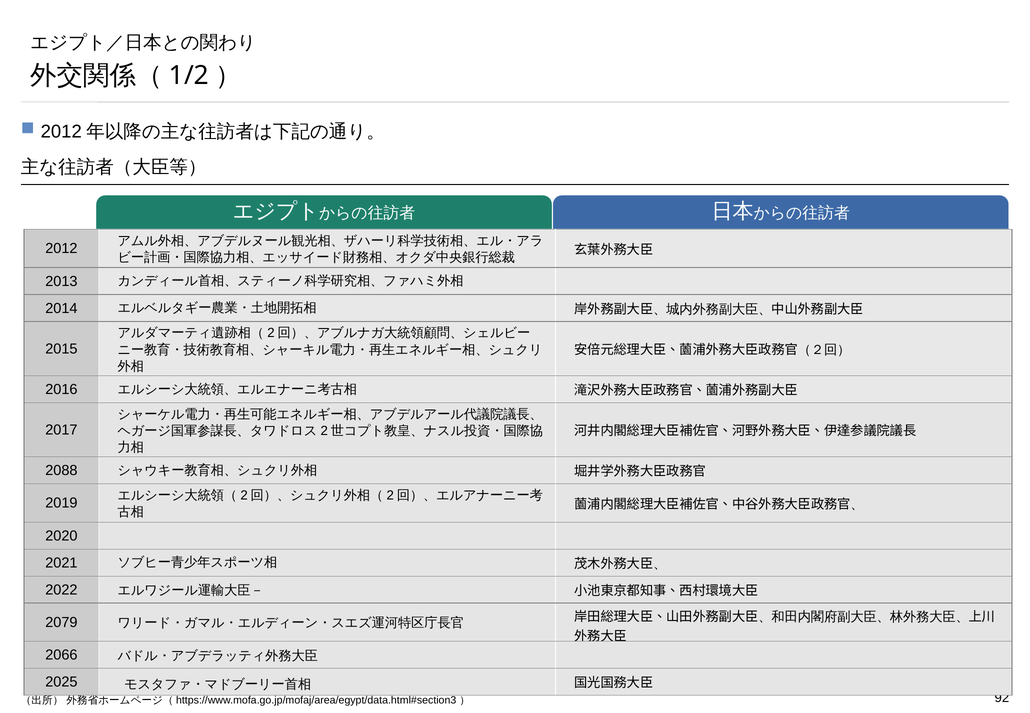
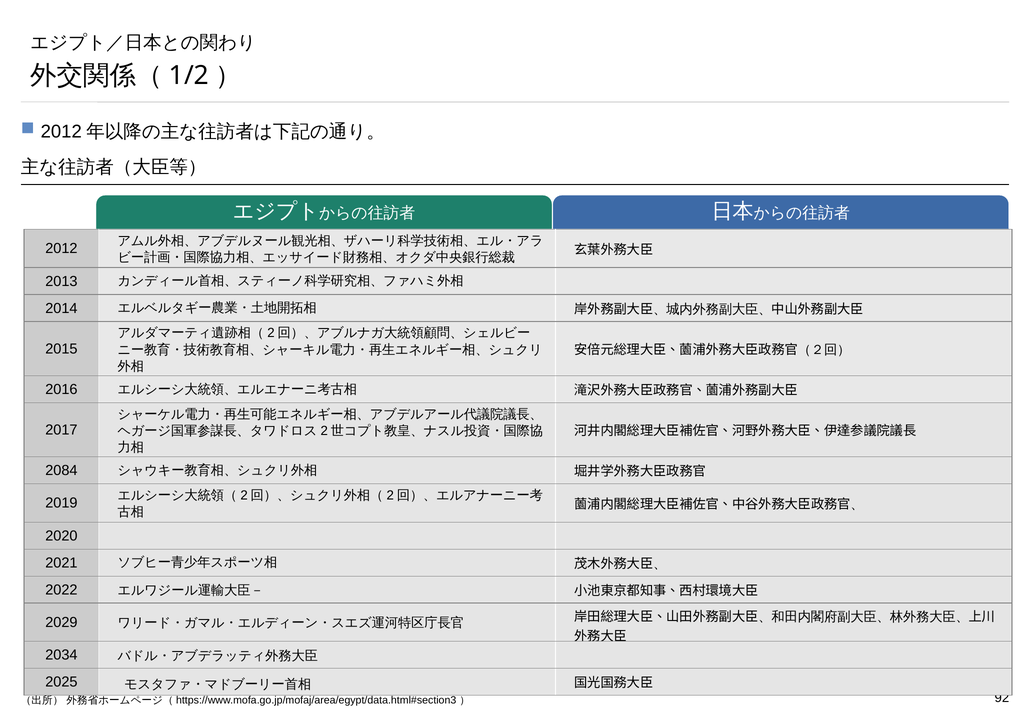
2088: 2088 -> 2084 (61, 471)
2079: 2079 -> 2029 (61, 622)
2066: 2066 -> 2034 (61, 655)
